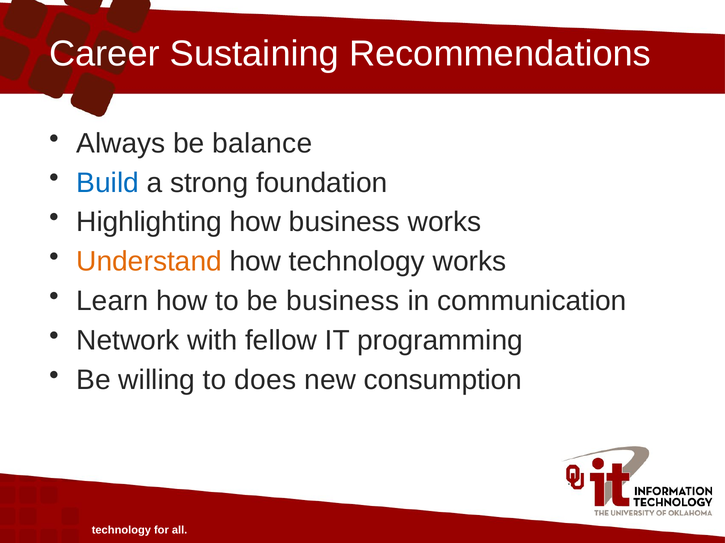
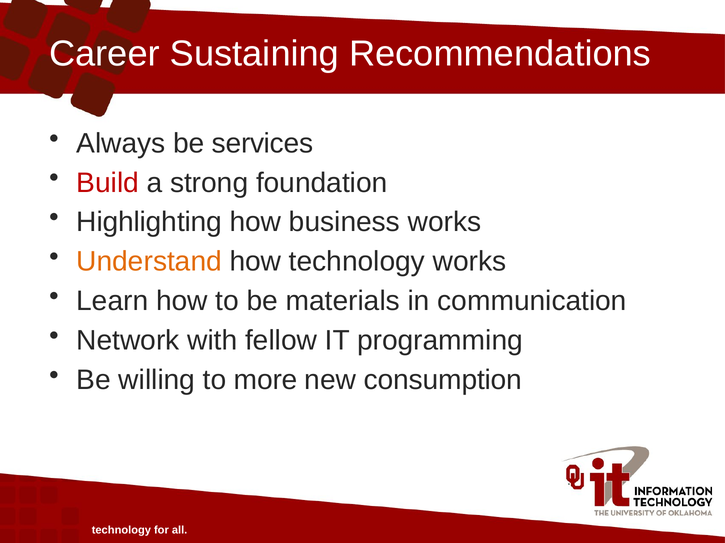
balance: balance -> services (263, 143)
Build colour: blue -> red (108, 183)
be business: business -> materials (343, 302)
does: does -> more (266, 381)
